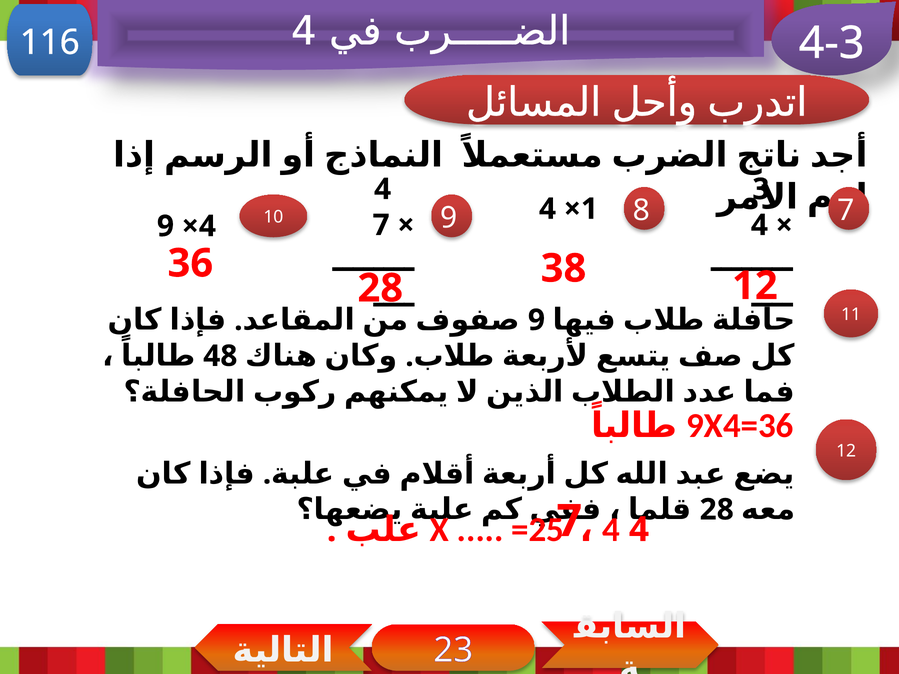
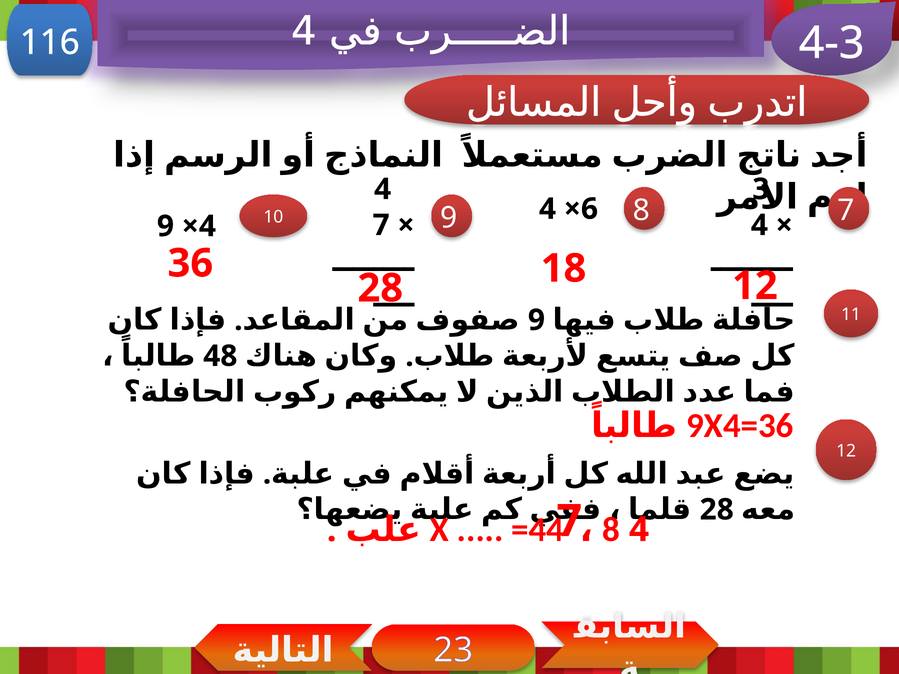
1: 1 -> 6 (589, 209)
38: 38 -> 18 (564, 269)
=25: =25 -> =44 (538, 530)
4: 4 -> 8 (611, 530)
